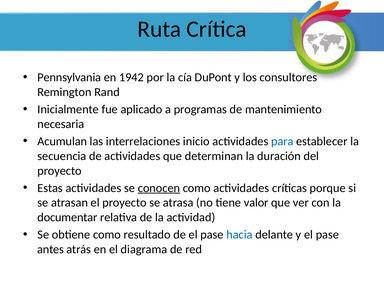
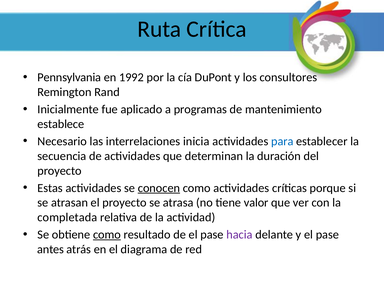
1942: 1942 -> 1992 (131, 77)
necesaria: necesaria -> establece (61, 124)
Acumulan: Acumulan -> Necesario (62, 141)
inicio: inicio -> inicia (196, 141)
documentar: documentar -> completada (67, 217)
como underline: none -> present (107, 235)
hacia colour: blue -> purple (239, 235)
